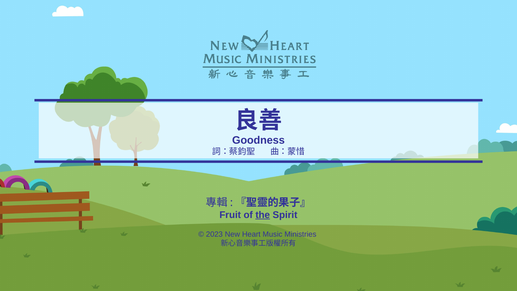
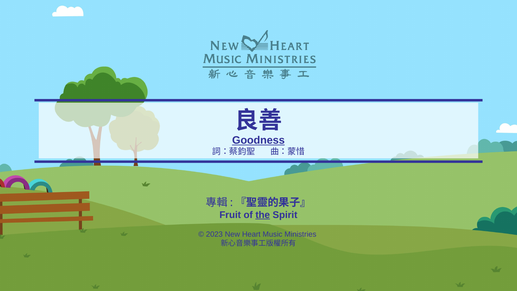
Goodness underline: none -> present (258, 140)
